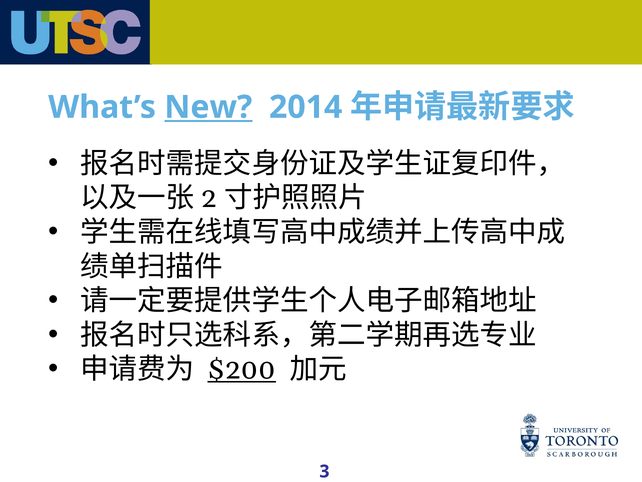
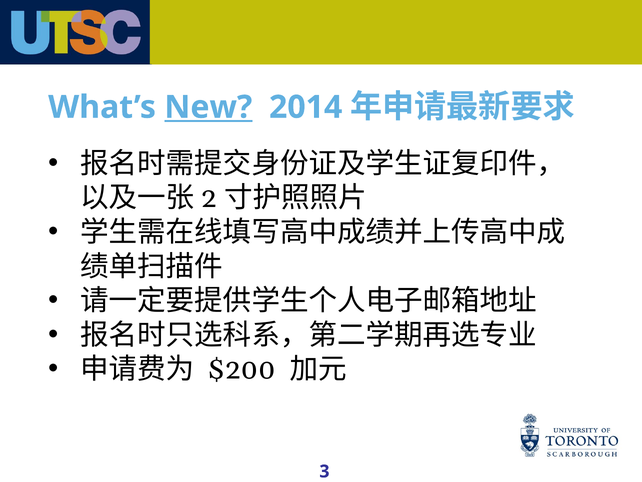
$200 underline: present -> none (242, 369)
